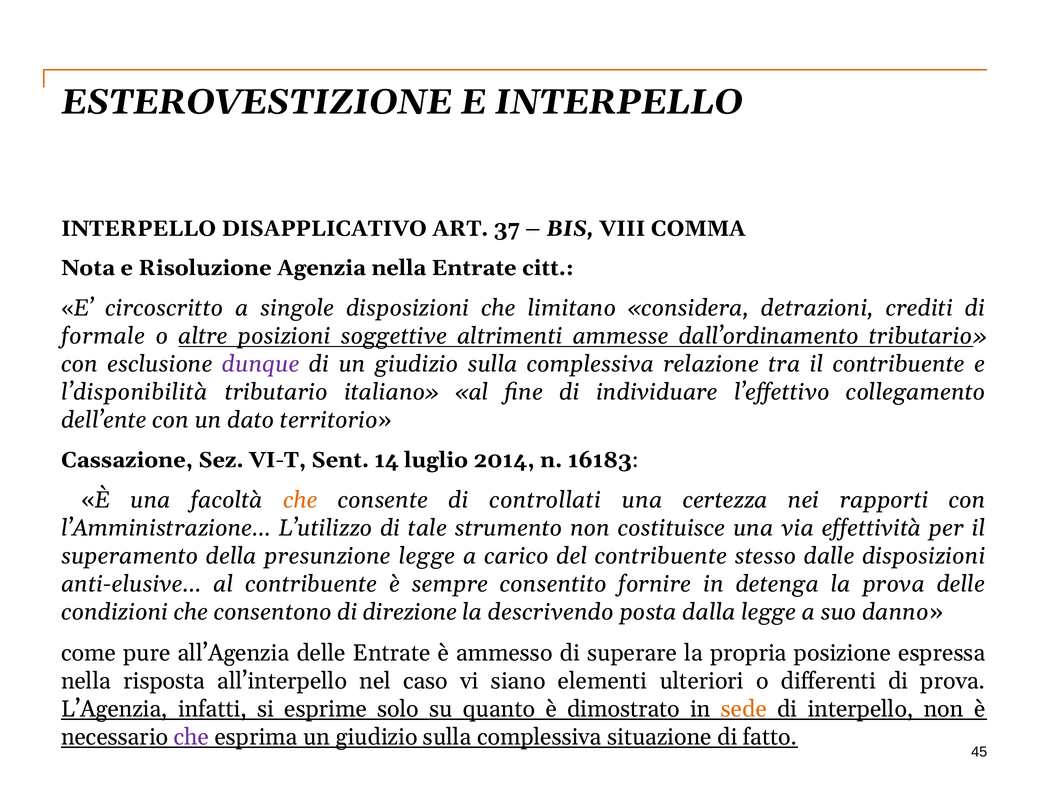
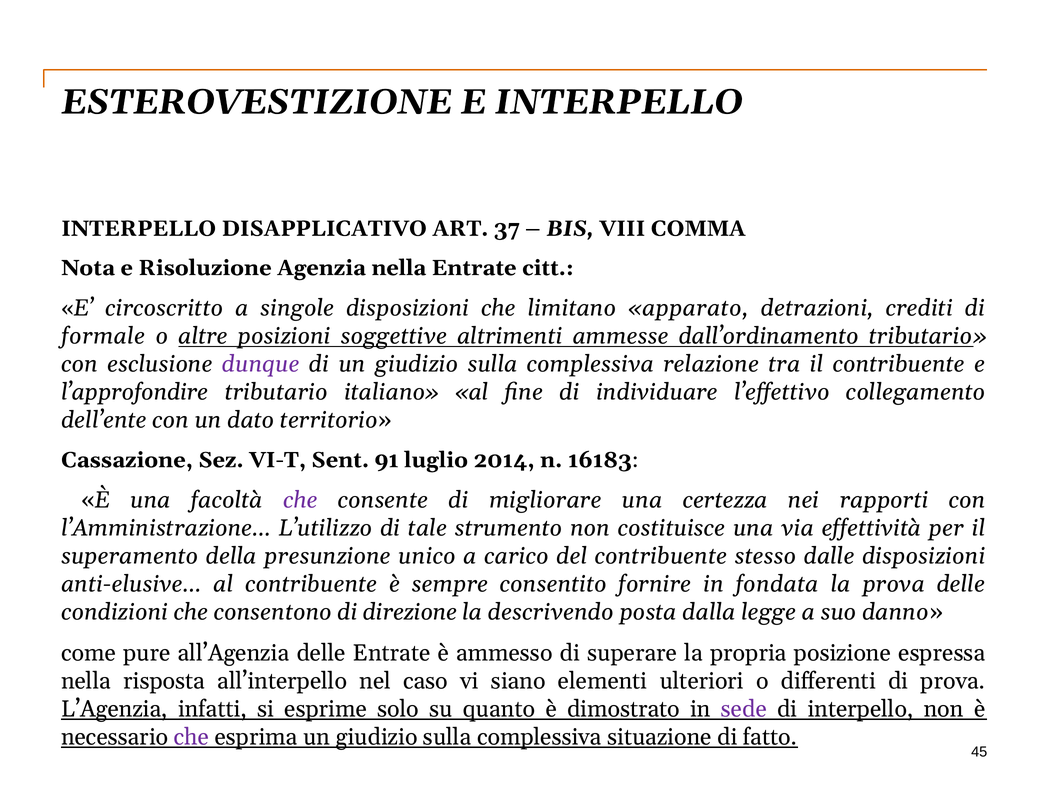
considera: considera -> apparato (688, 308)
l’disponibilità: l’disponibilità -> l’approfondire (135, 392)
14: 14 -> 91 (387, 460)
che colour: orange -> purple (300, 500)
controllati: controllati -> migliorare (545, 500)
presunzione legge: legge -> unico (427, 556)
detenga: detenga -> fondata (777, 584)
sede colour: orange -> purple (744, 709)
